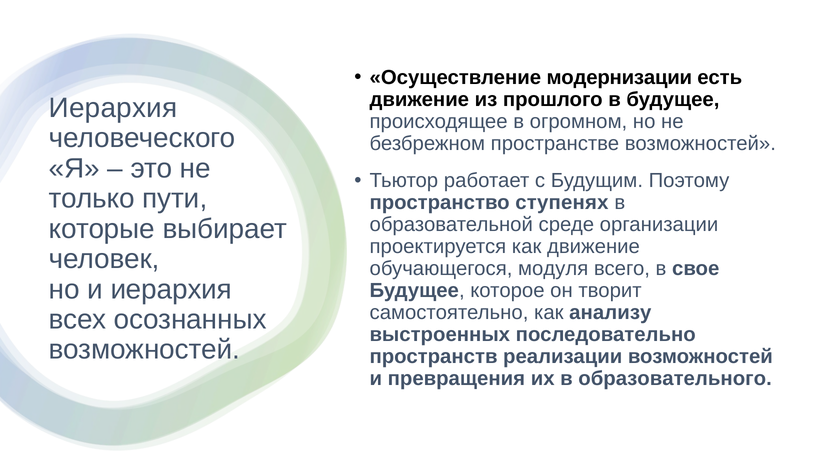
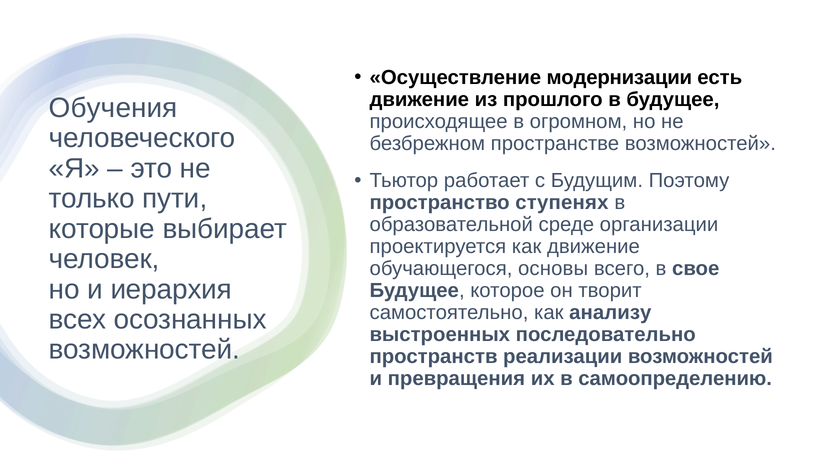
Иерархия: Иерархия -> Обучения (113, 108)
модуля: модуля -> основы (553, 269)
образовательного: образовательного -> самоопределению (675, 378)
